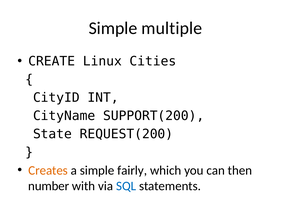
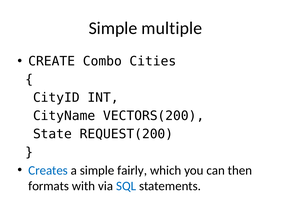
Linux: Linux -> Combo (102, 61)
SUPPORT(200: SUPPORT(200 -> VECTORS(200 (154, 115)
Creates colour: orange -> blue (48, 170)
number: number -> formats (49, 185)
